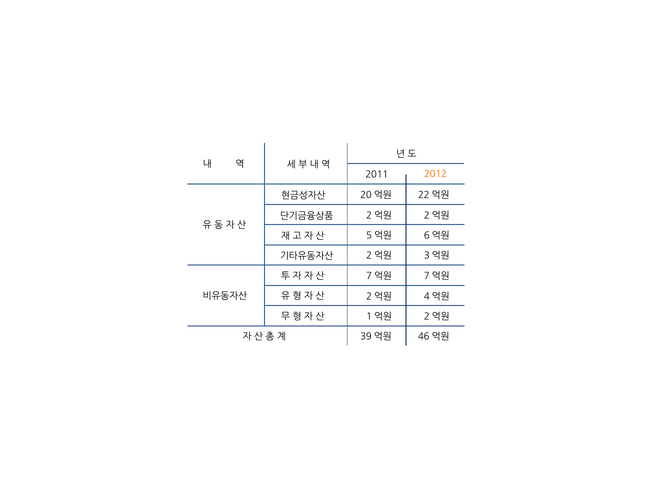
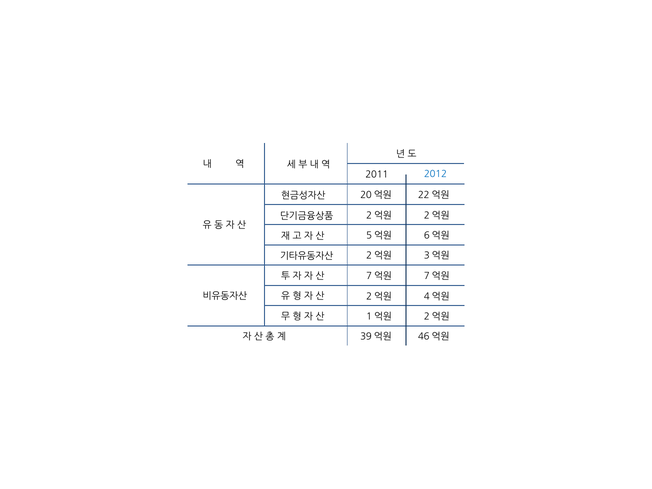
2012 colour: orange -> blue (435, 174)
